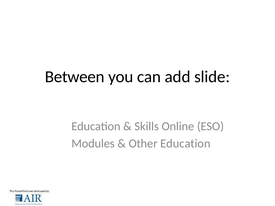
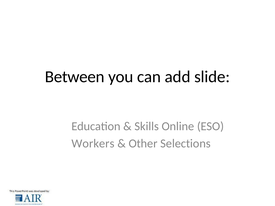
Modules: Modules -> Workers (93, 144)
Other Education: Education -> Selections (185, 144)
